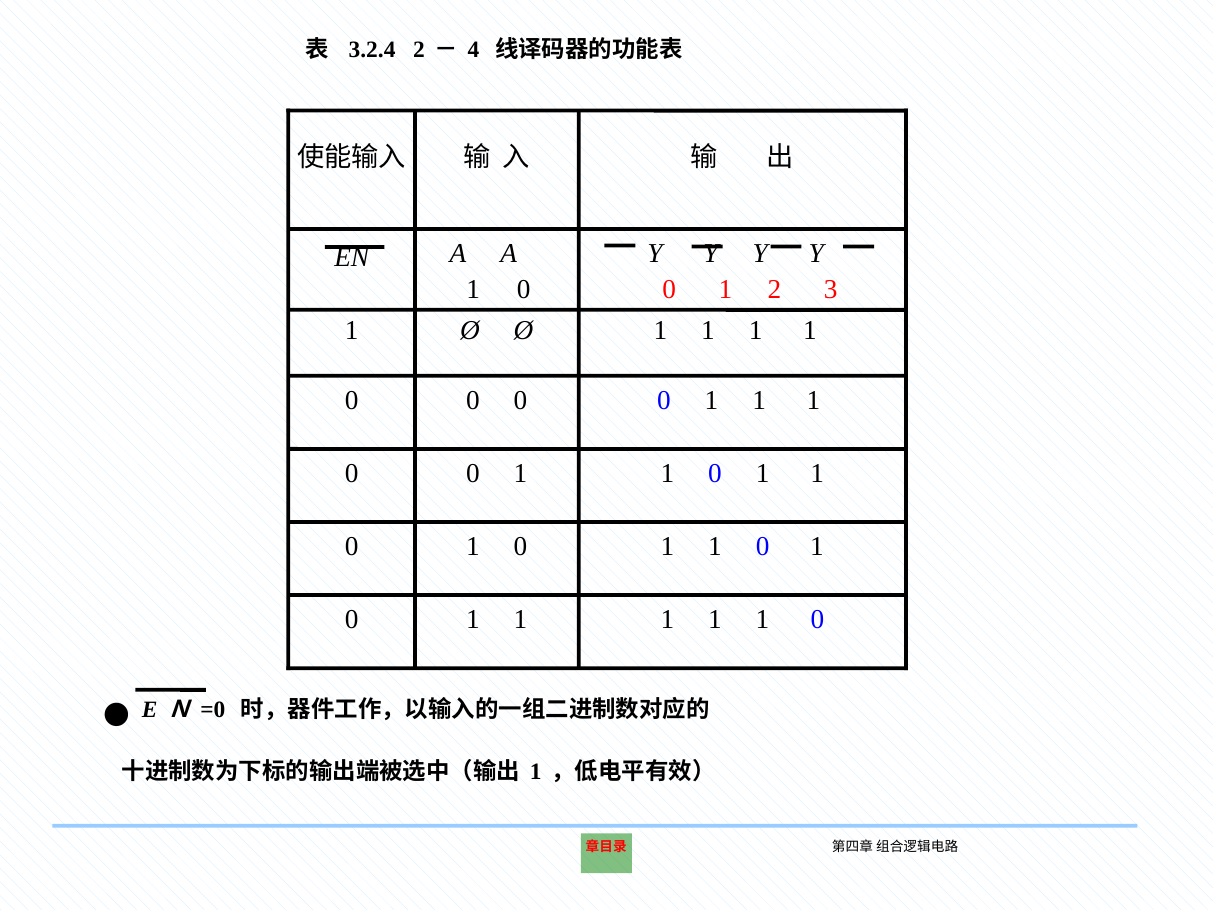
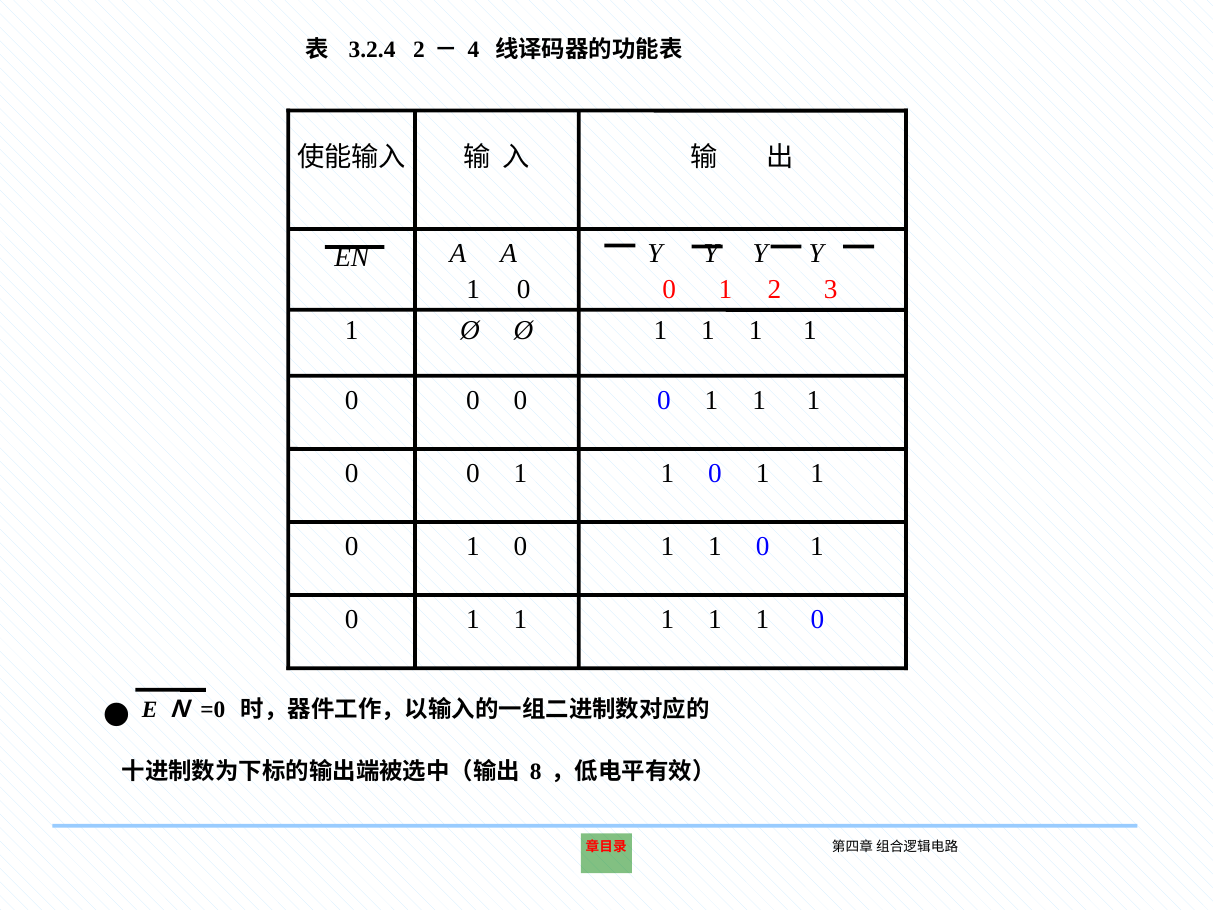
1: 1 -> 8 (536, 771)
